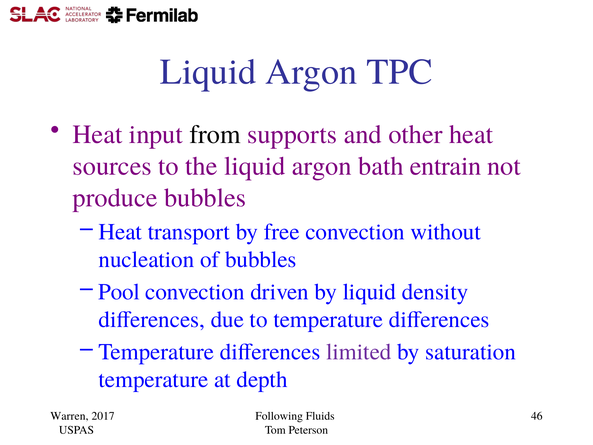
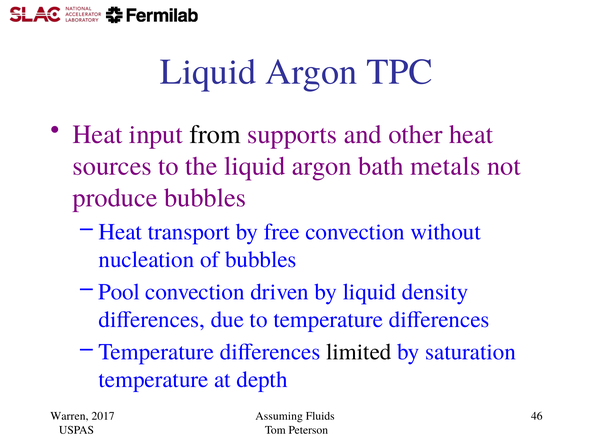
entrain: entrain -> metals (445, 166)
limited colour: purple -> black (359, 352)
Following: Following -> Assuming (279, 416)
